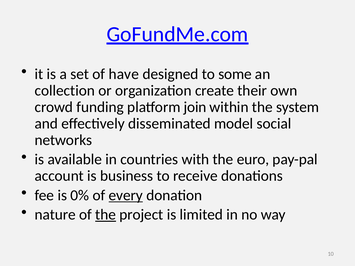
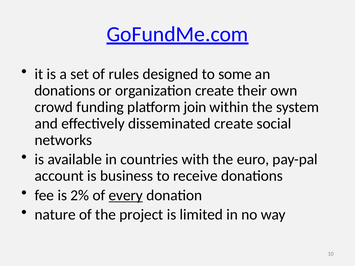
have: have -> rules (124, 74)
collection: collection -> donations (65, 91)
disseminated model: model -> create (234, 124)
0%: 0% -> 2% (80, 195)
the underline: present -> none (106, 215)
